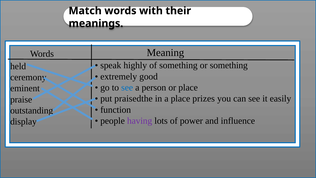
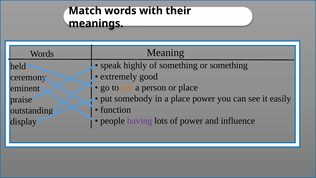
see colour: blue -> orange (127, 87)
praisedthe: praisedthe -> somebody (133, 99)
place prizes: prizes -> power (204, 99)
